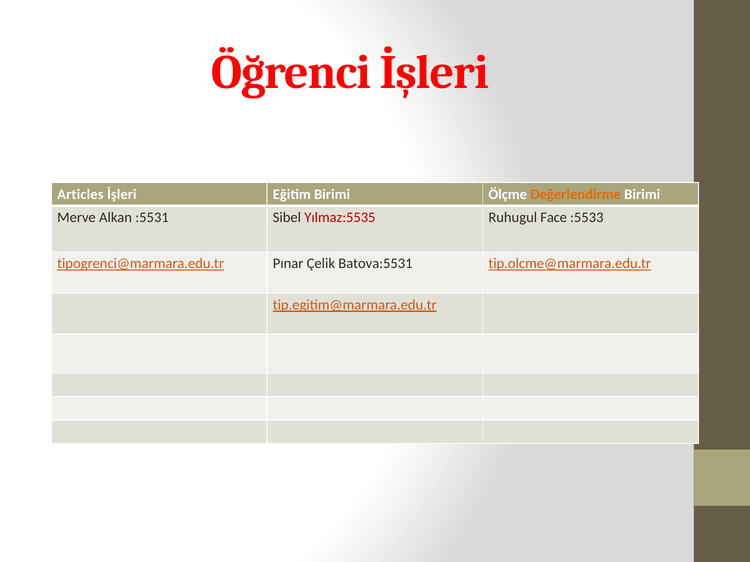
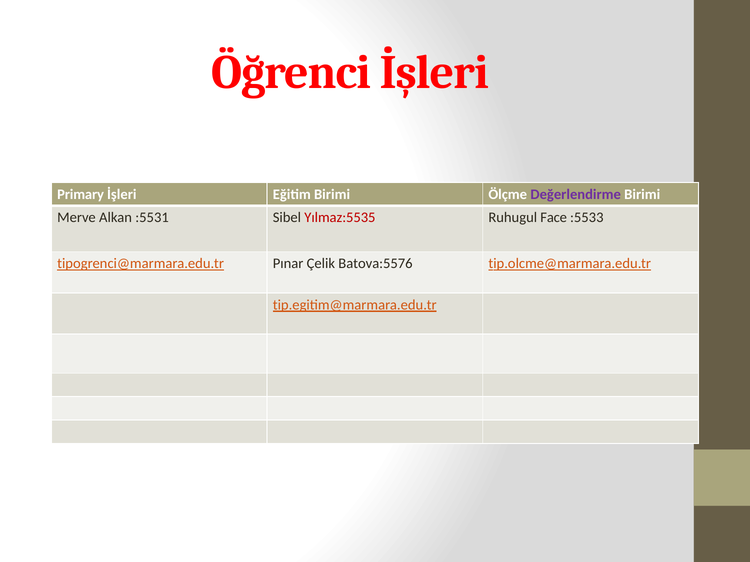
Articles: Articles -> Primary (81, 194)
Değerlendirme colour: orange -> purple (576, 194)
Batova:5531: Batova:5531 -> Batova:5576 (375, 264)
